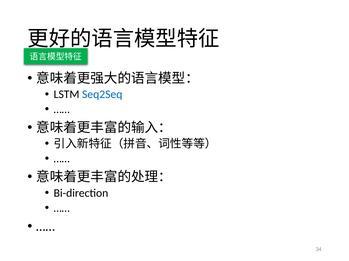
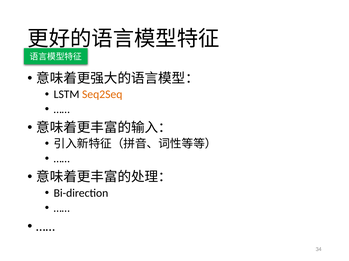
Seq2Seq colour: blue -> orange (102, 95)
